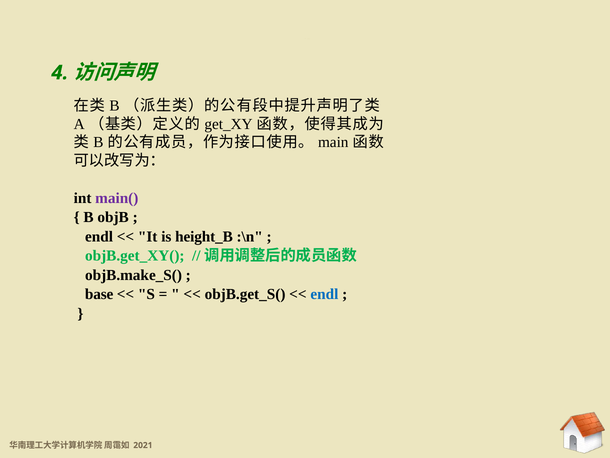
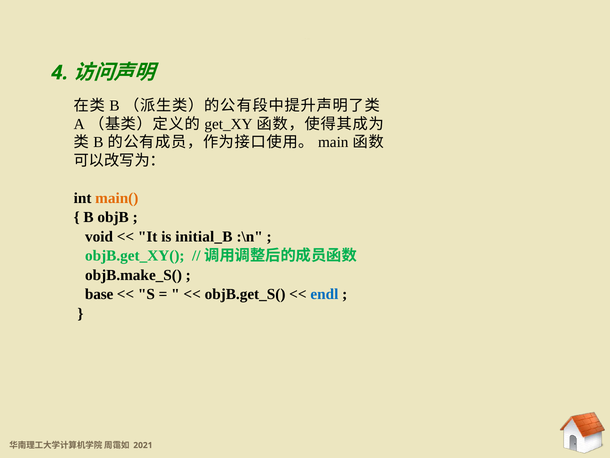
main( colour: purple -> orange (117, 198)
endl: endl -> void (99, 236)
height_B: height_B -> initial_B (204, 236)
